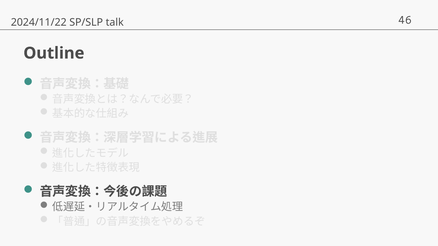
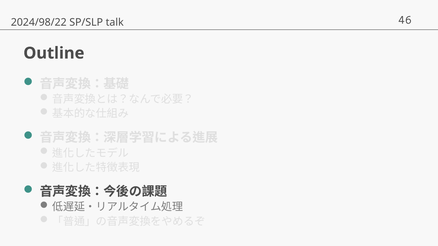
2024/11/22: 2024/11/22 -> 2024/98/22 (39, 22)
